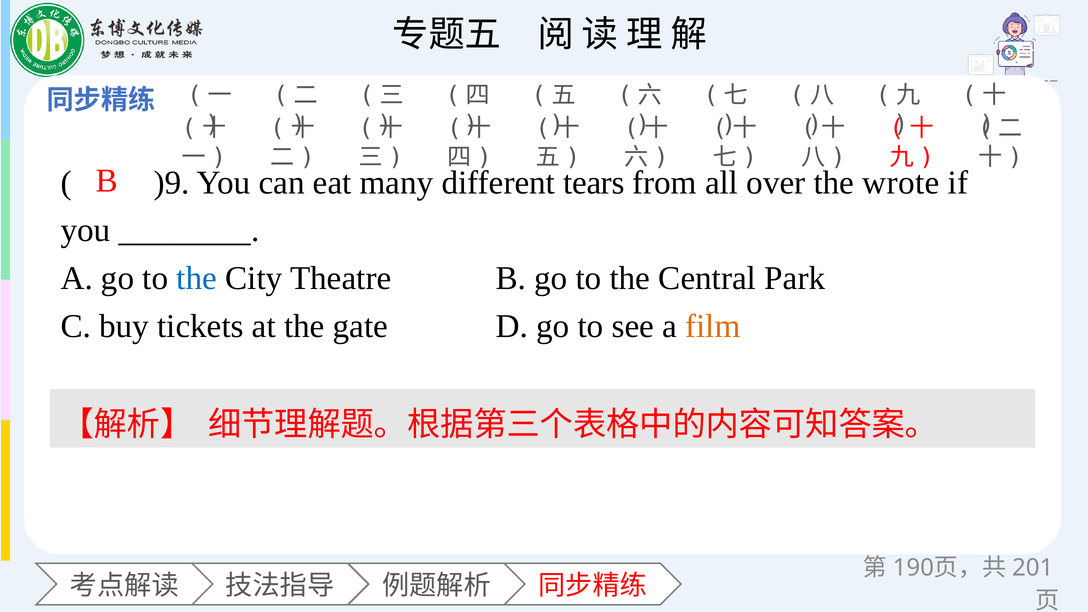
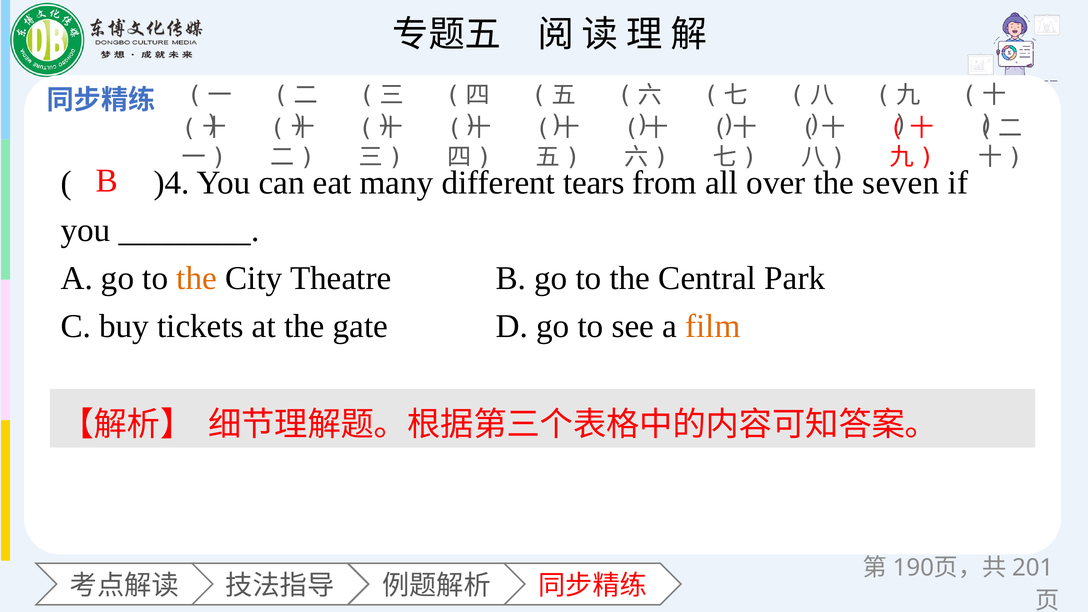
)9: )9 -> )4 (172, 183)
wrote: wrote -> seven (901, 183)
the colour: blue -> orange (197, 278)
